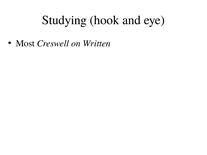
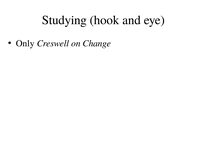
Most: Most -> Only (25, 43)
Written: Written -> Change (97, 43)
